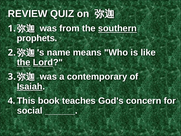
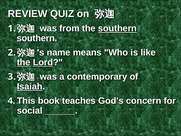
prophets: prophets -> southern (37, 38)
